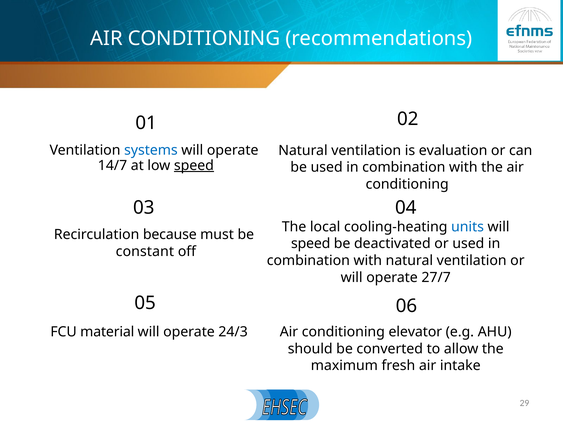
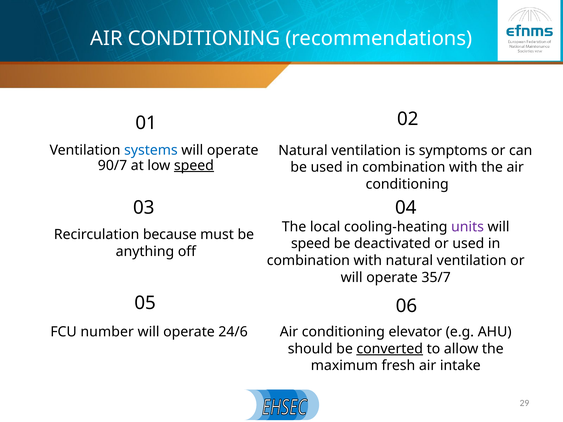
evaluation: evaluation -> symptoms (453, 150)
14/7: 14/7 -> 90/7 (112, 165)
units colour: blue -> purple (468, 227)
constant: constant -> anything (145, 252)
27/7: 27/7 -> 35/7 (436, 278)
material: material -> number (107, 332)
24/3: 24/3 -> 24/6 (233, 332)
converted underline: none -> present (390, 349)
